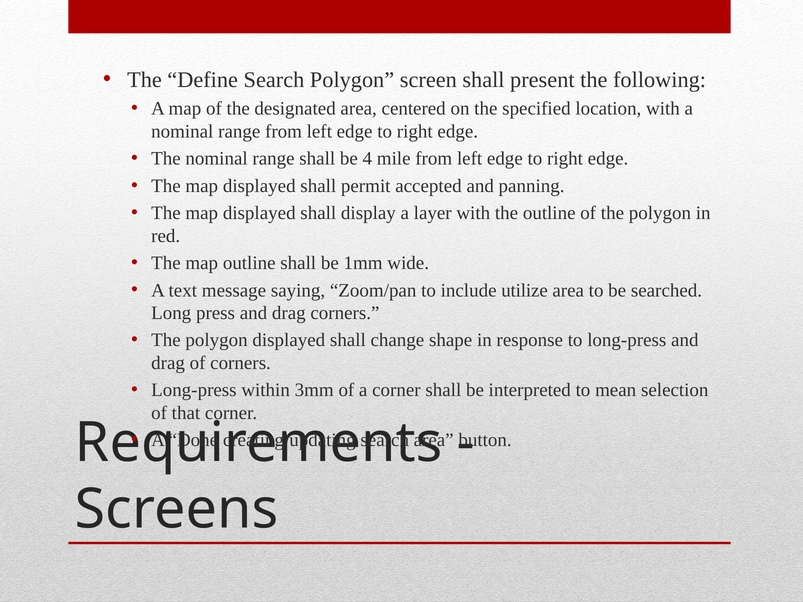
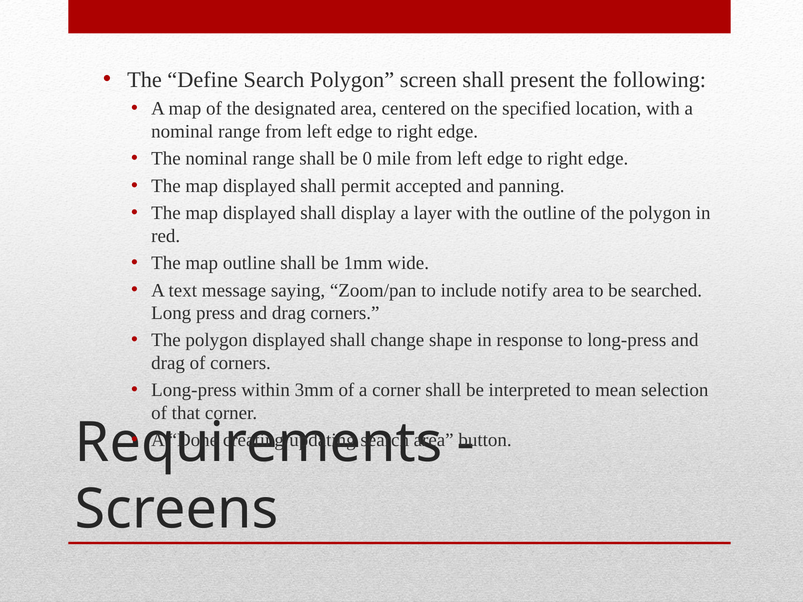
4: 4 -> 0 (367, 159)
utilize: utilize -> notify (524, 290)
